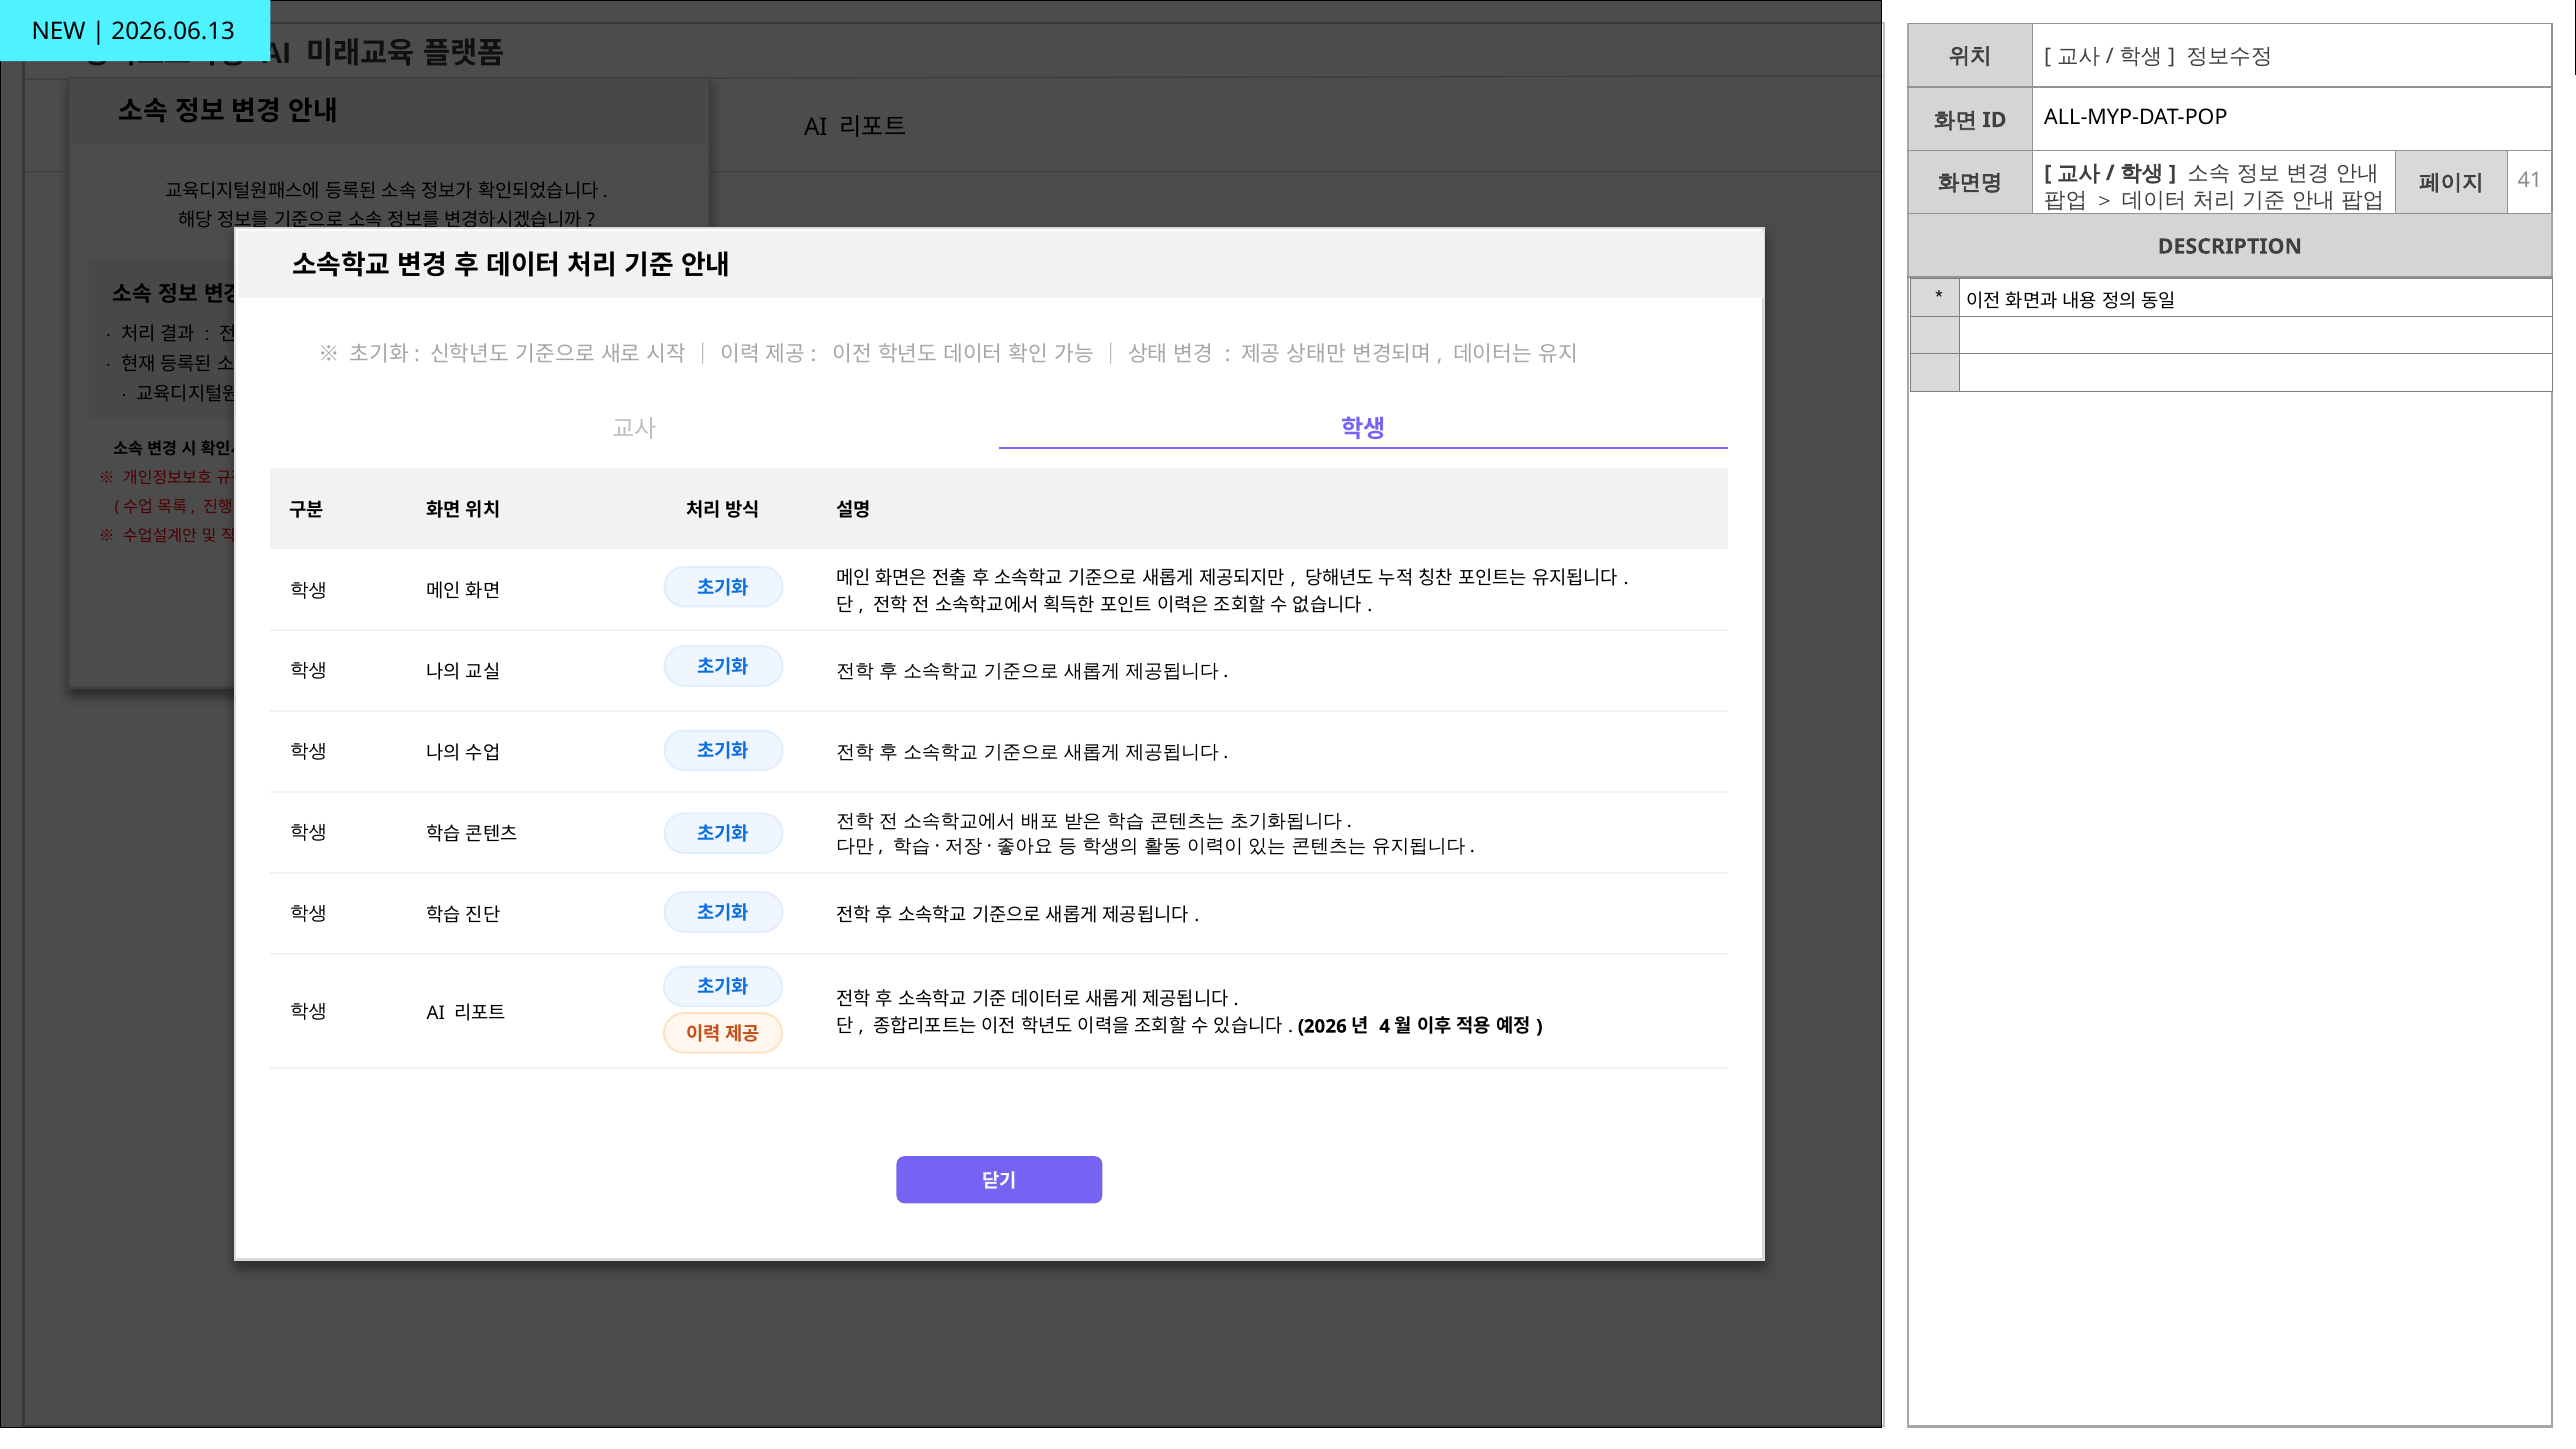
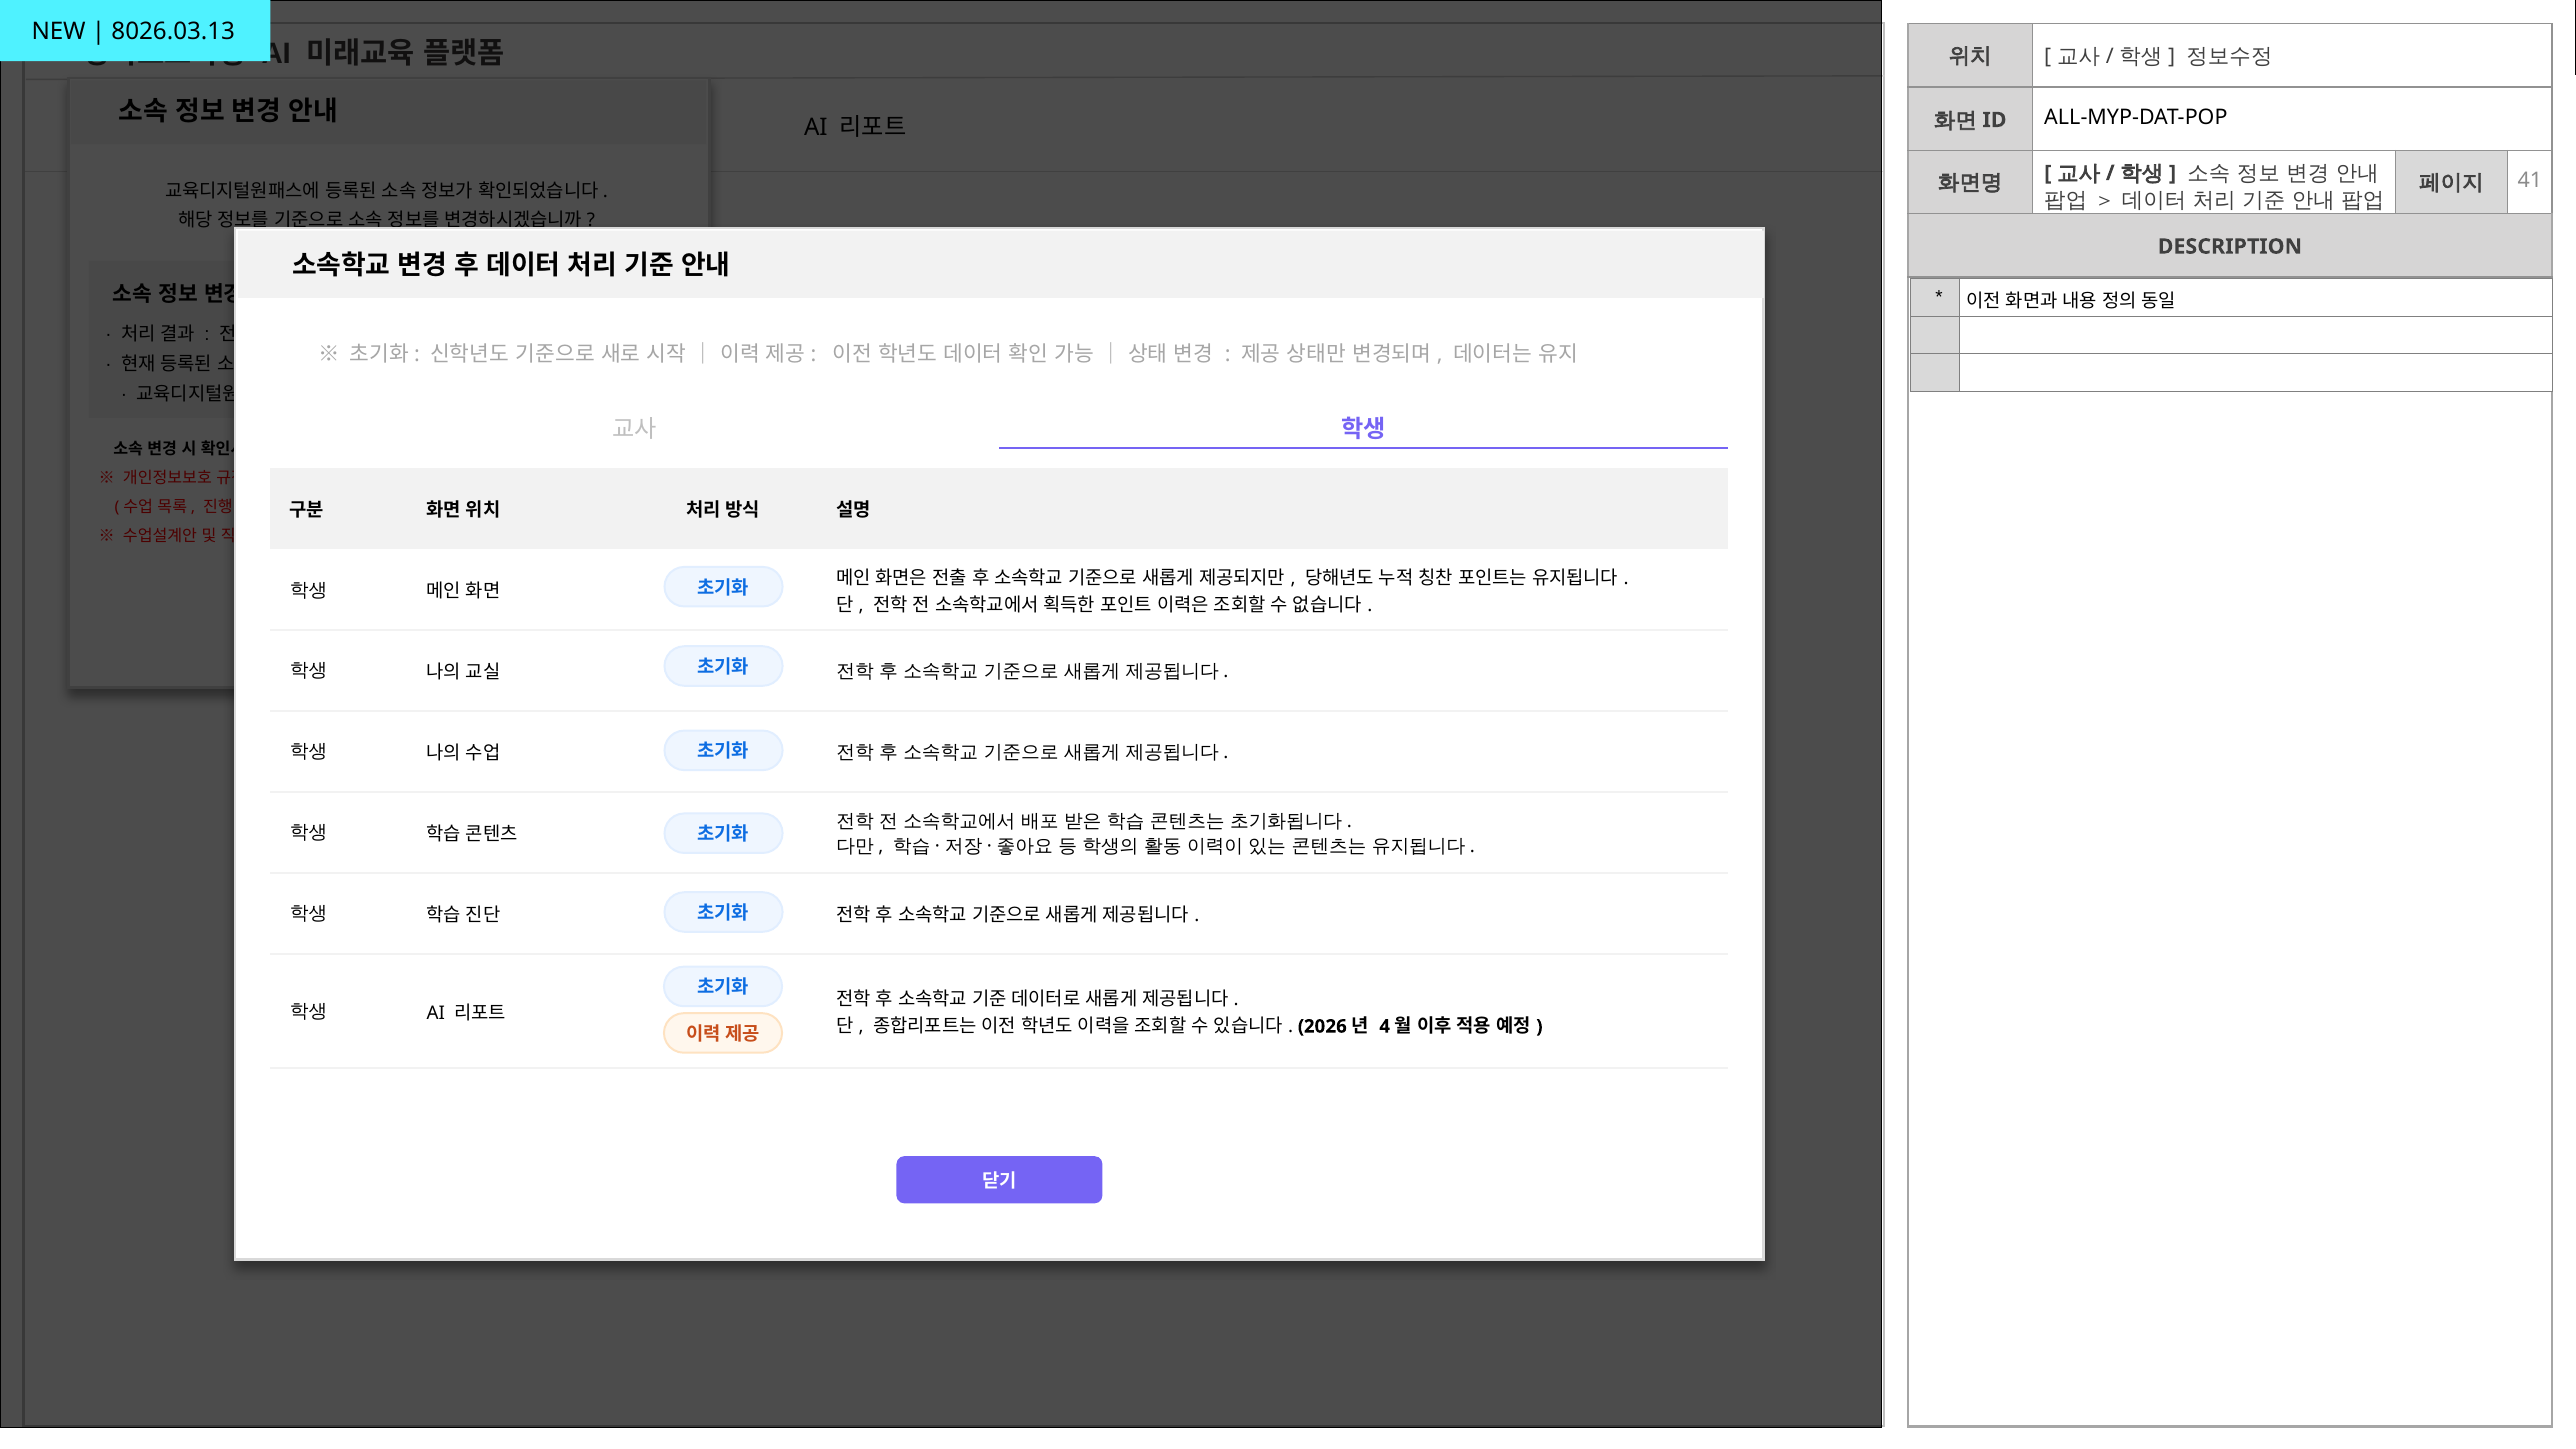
2026.06.13: 2026.06.13 -> 8026.03.13 (173, 32)
